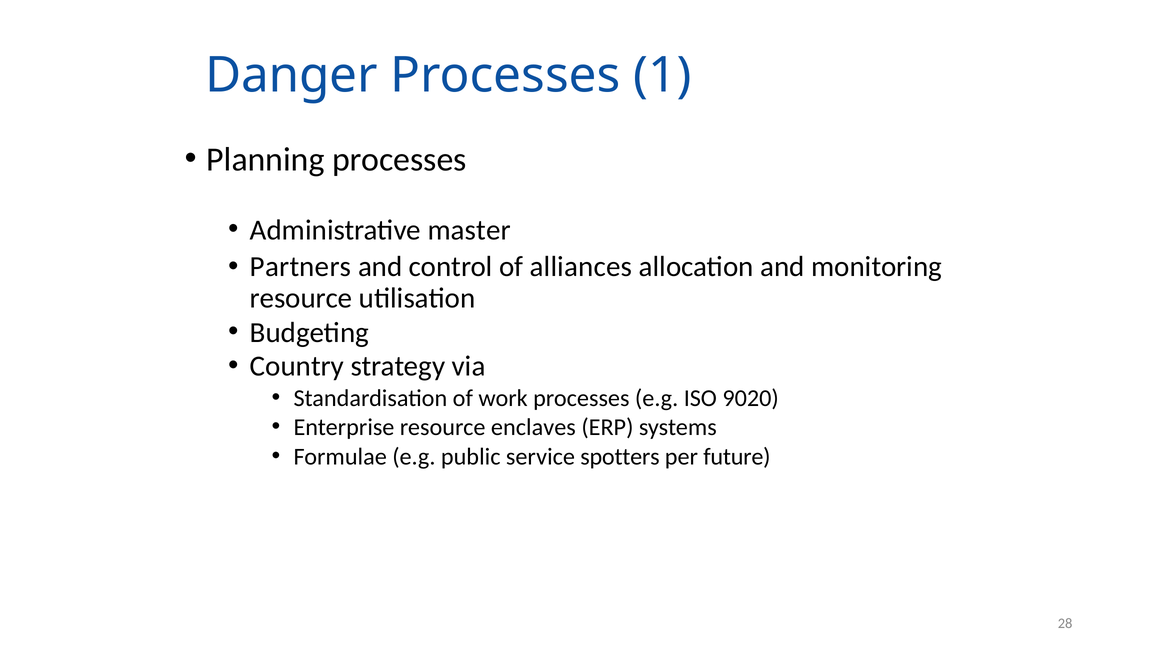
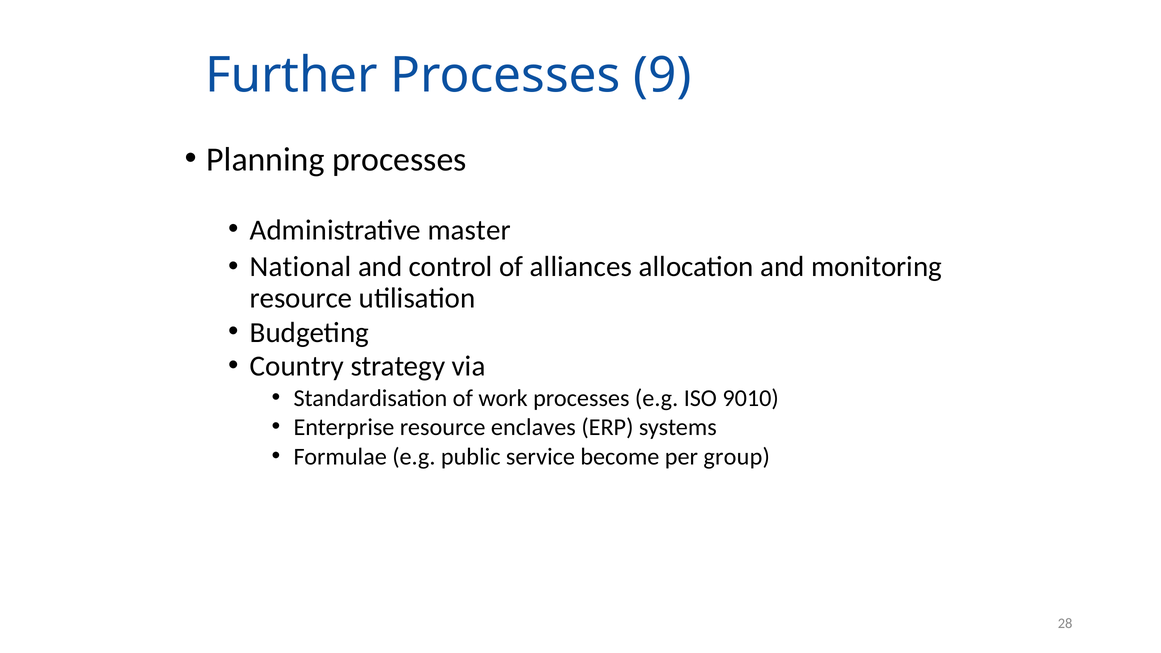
Danger: Danger -> Further (291, 75)
1: 1 -> 9 (662, 75)
Partners: Partners -> National (301, 267)
9020: 9020 -> 9010 (751, 398)
spotters: spotters -> become (620, 457)
future: future -> group (737, 457)
